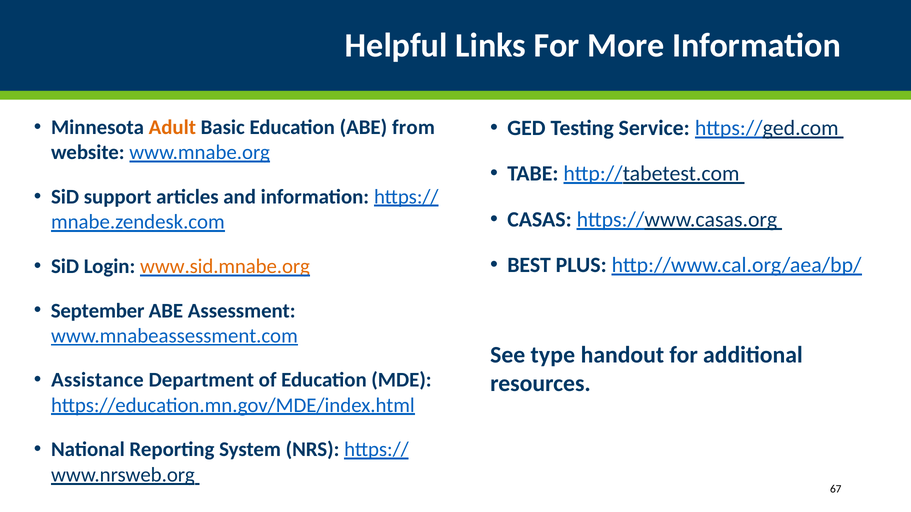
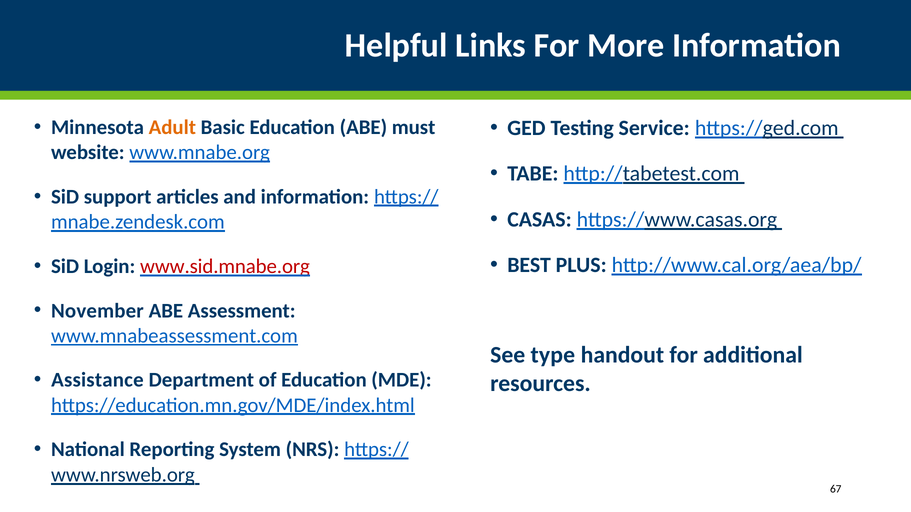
from: from -> must (414, 127)
www.sid.mnabe.org colour: orange -> red (225, 267)
September: September -> November (97, 311)
